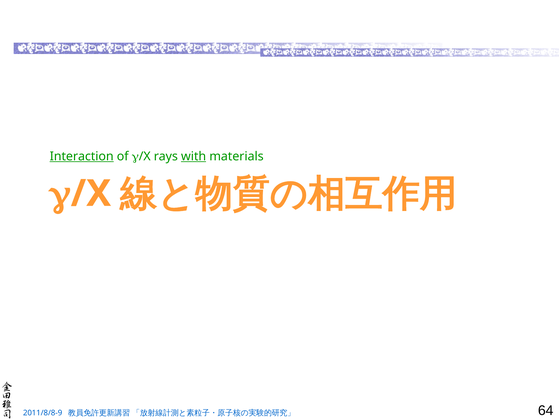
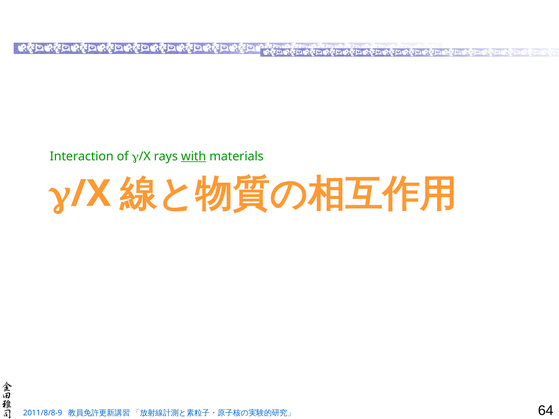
Interaction underline: present -> none (82, 157)
